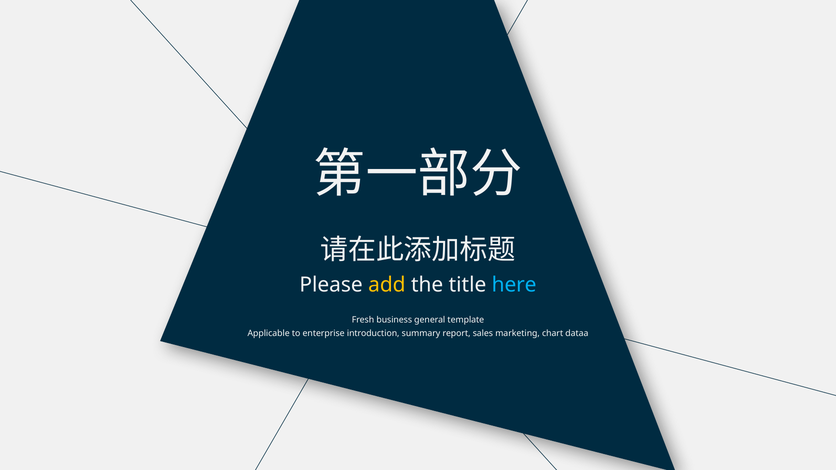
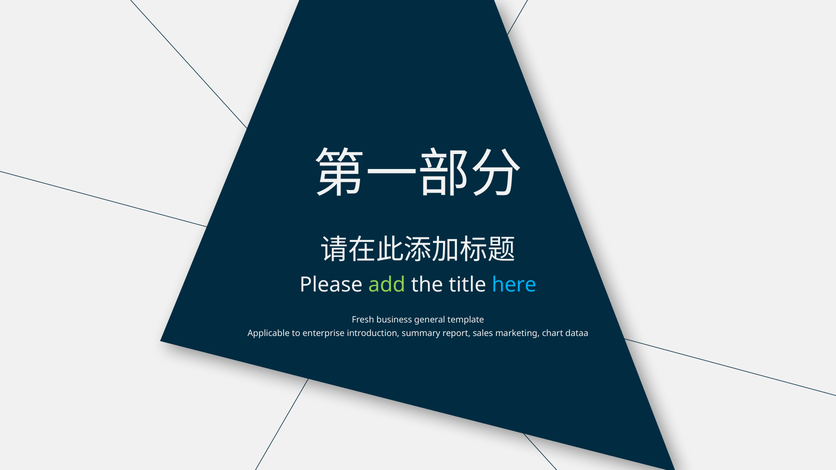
add colour: yellow -> light green (387, 285)
